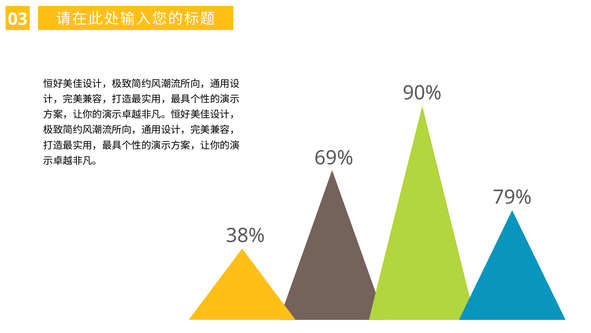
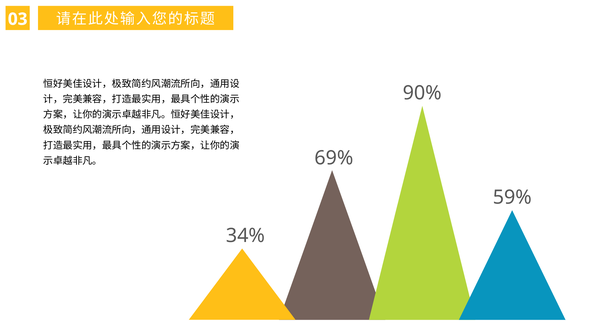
79%: 79% -> 59% (512, 197)
38%: 38% -> 34% (245, 235)
